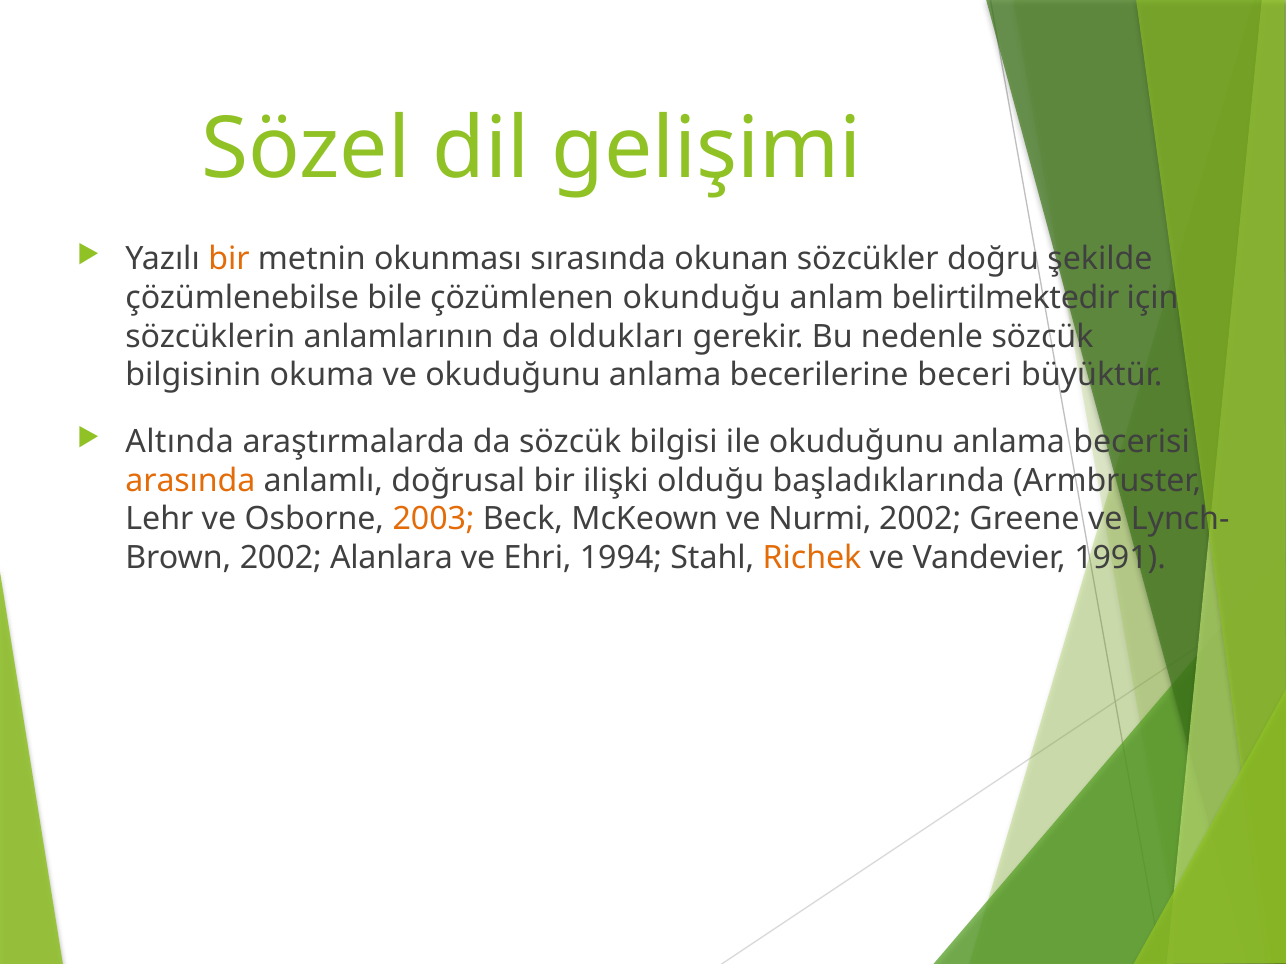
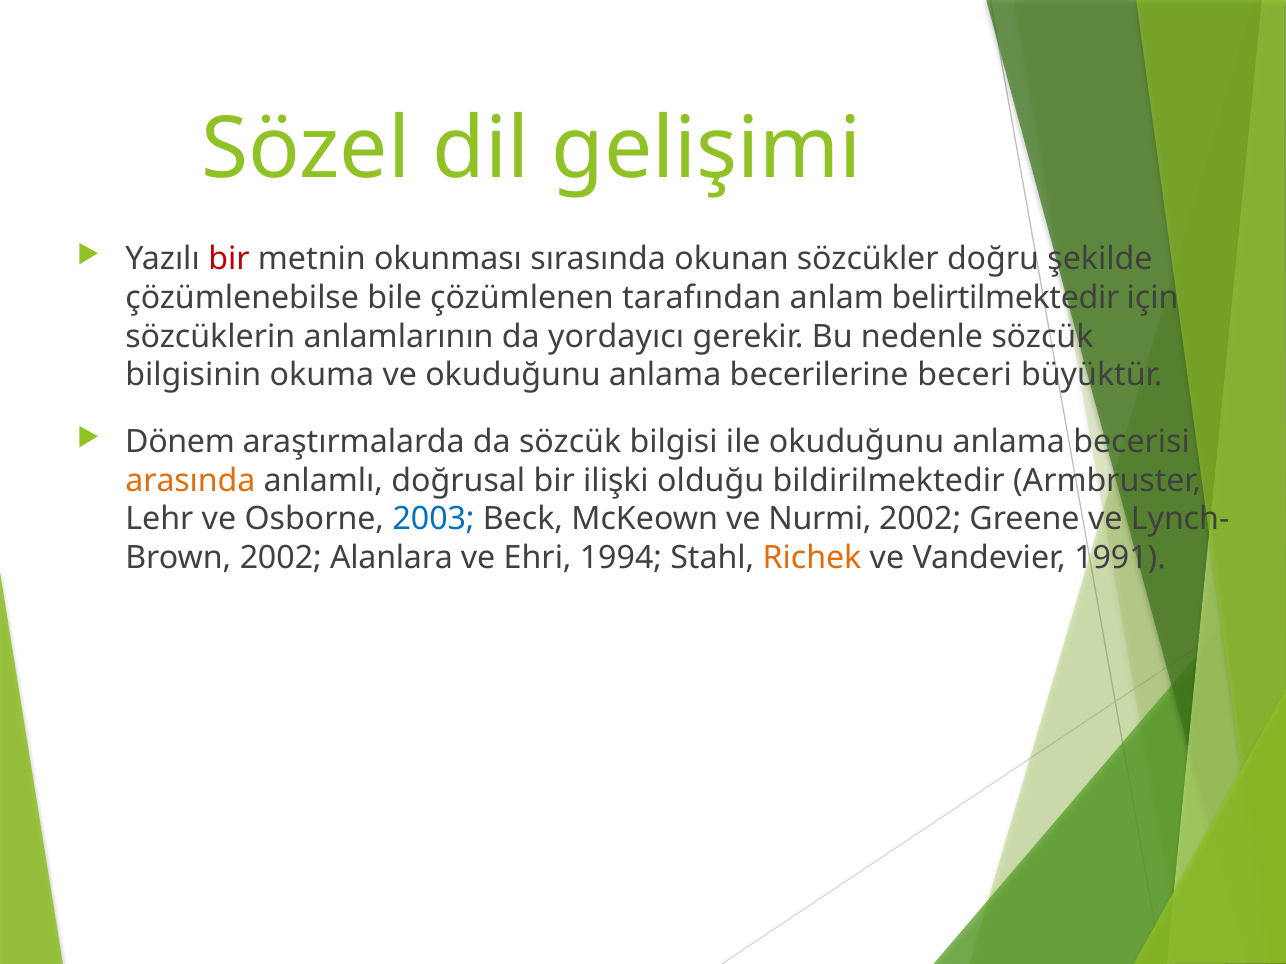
bir colour: orange -> red (229, 260)
okunduğu: okunduğu -> tarafından (702, 298)
oldukları: oldukları -> yordayıcı (616, 337)
Altında: Altında -> Dönem (180, 442)
başladıklarında: başladıklarında -> bildirilmektedir (889, 481)
2003 colour: orange -> blue (434, 520)
